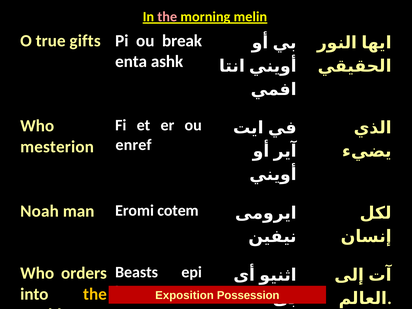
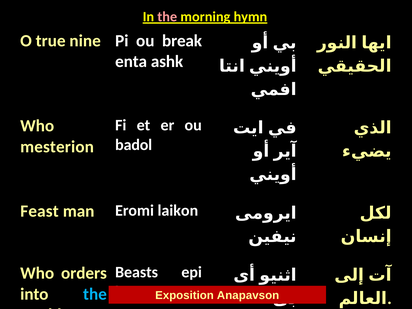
melin: melin -> hymn (250, 17)
gifts: gifts -> nine (85, 41)
enref: enref -> badol (134, 145)
Noah: Noah -> Feast (40, 211)
cotem: cotem -> laikon (178, 210)
the colour: yellow -> light blue (95, 294)
Possession: Possession -> Anapavson (248, 296)
